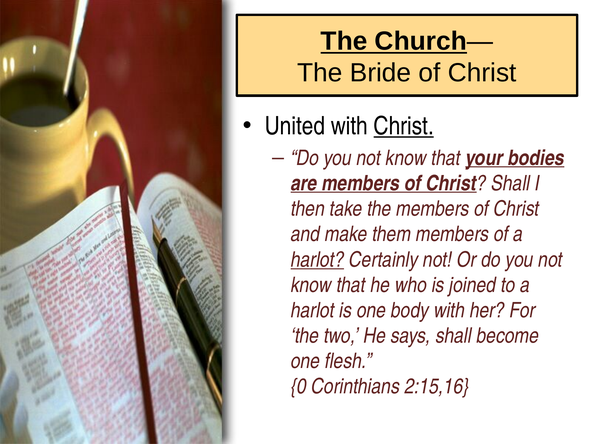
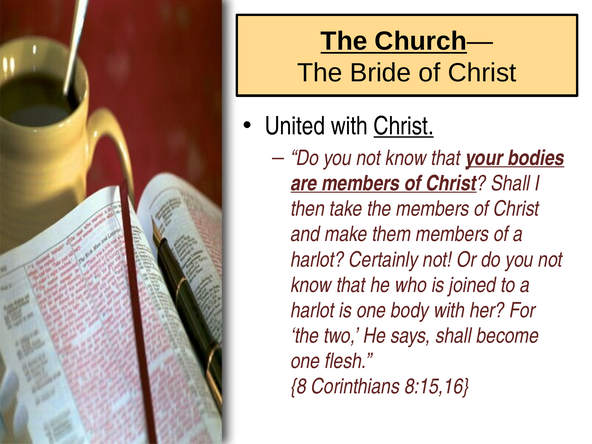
harlot underline: present -> none (317, 260)
0: 0 -> 8 (299, 387)
2:15,16: 2:15,16 -> 8:15,16 (437, 387)
